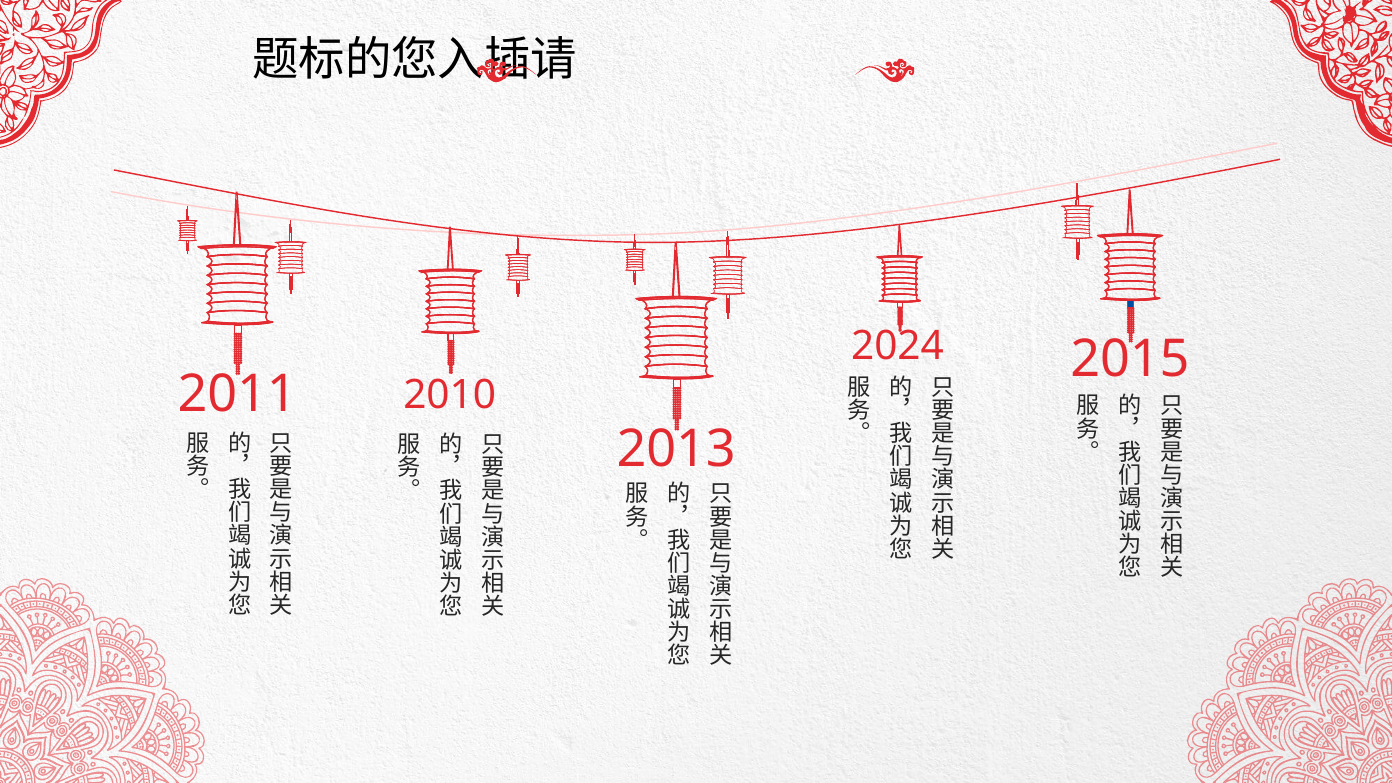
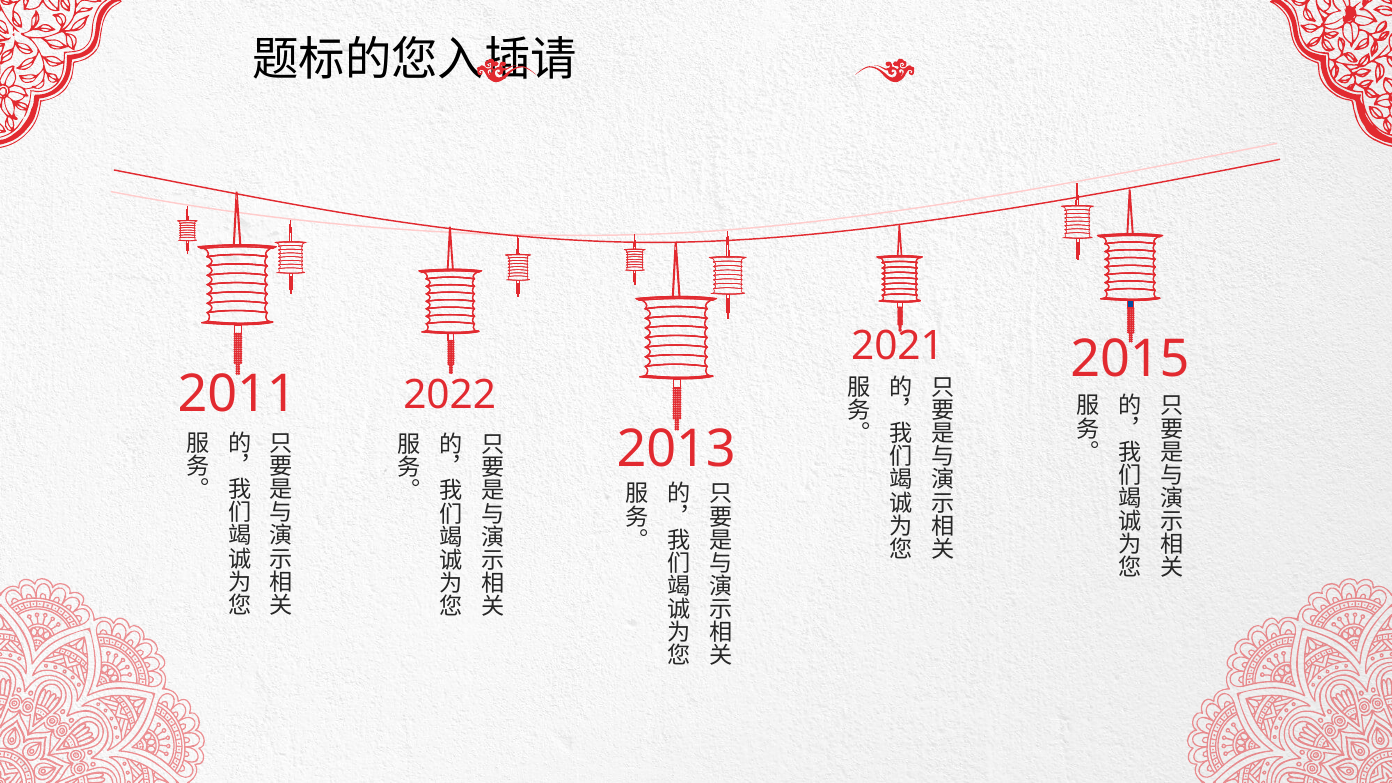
2024: 2024 -> 2021 (897, 346)
2010: 2010 -> 2022 (450, 395)
